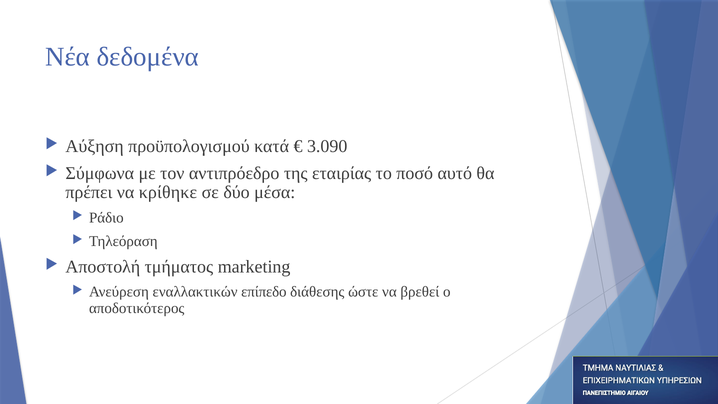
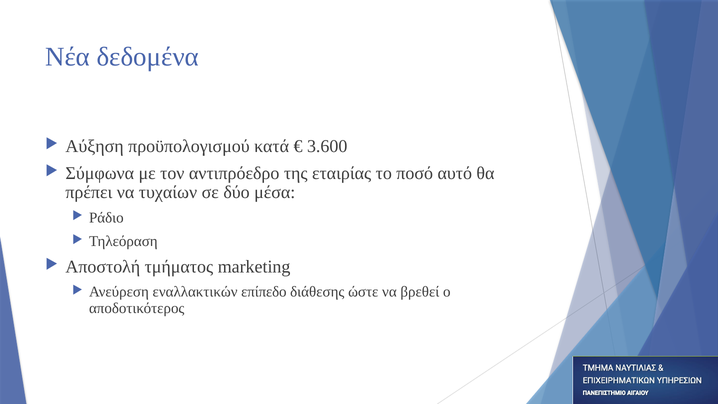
3.090: 3.090 -> 3.600 (327, 146)
κρίθηκε: κρίθηκε -> τυχαίων (168, 192)
